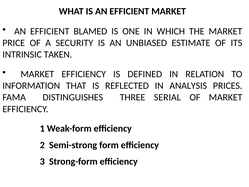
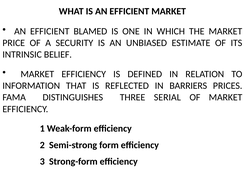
TAKEN: TAKEN -> BELIEF (58, 54)
ANALYSIS: ANALYSIS -> BARRIERS (188, 86)
